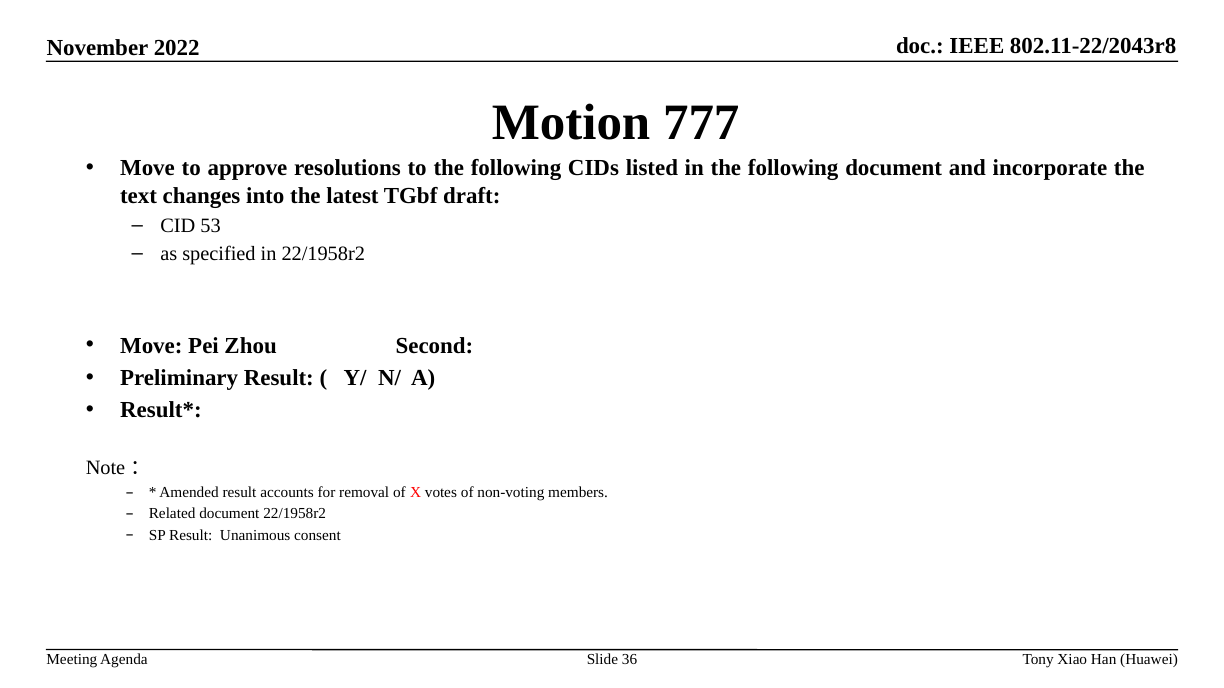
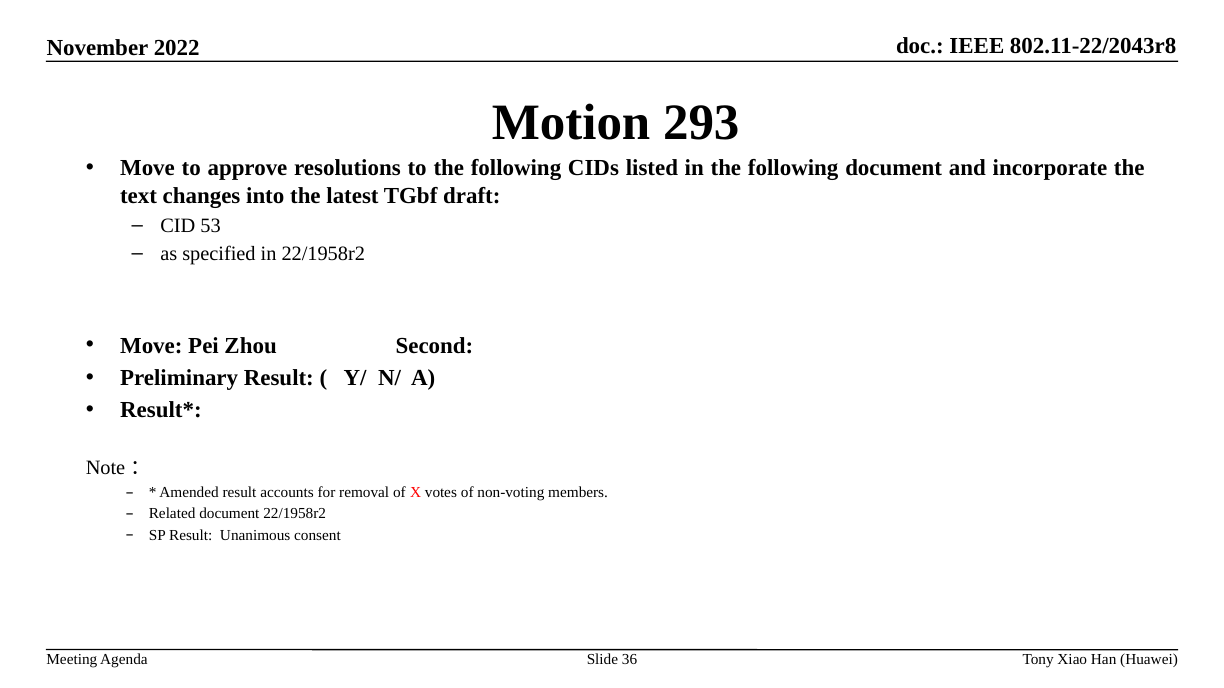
777: 777 -> 293 (701, 123)
